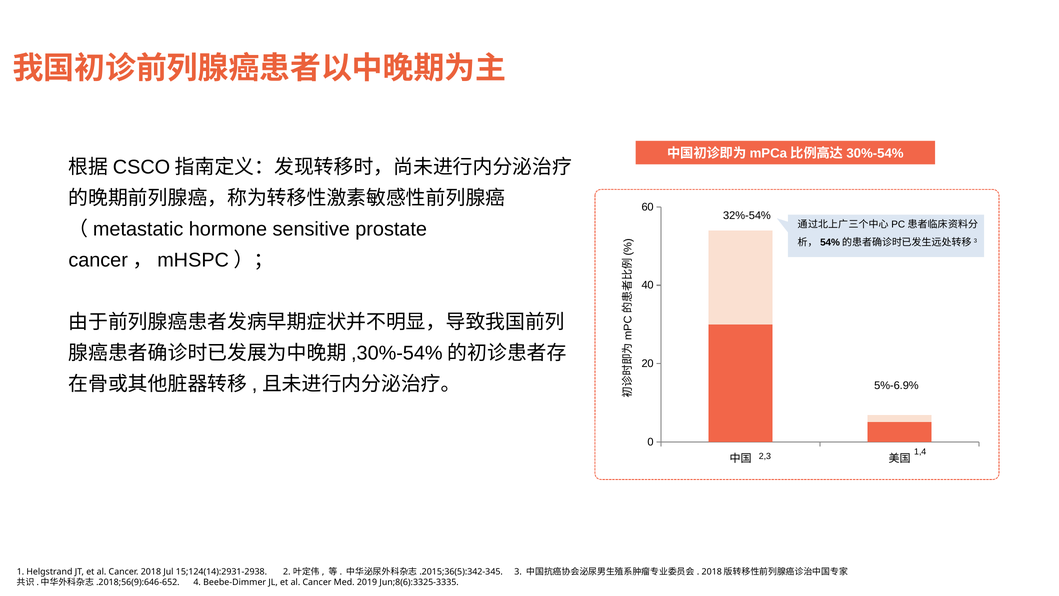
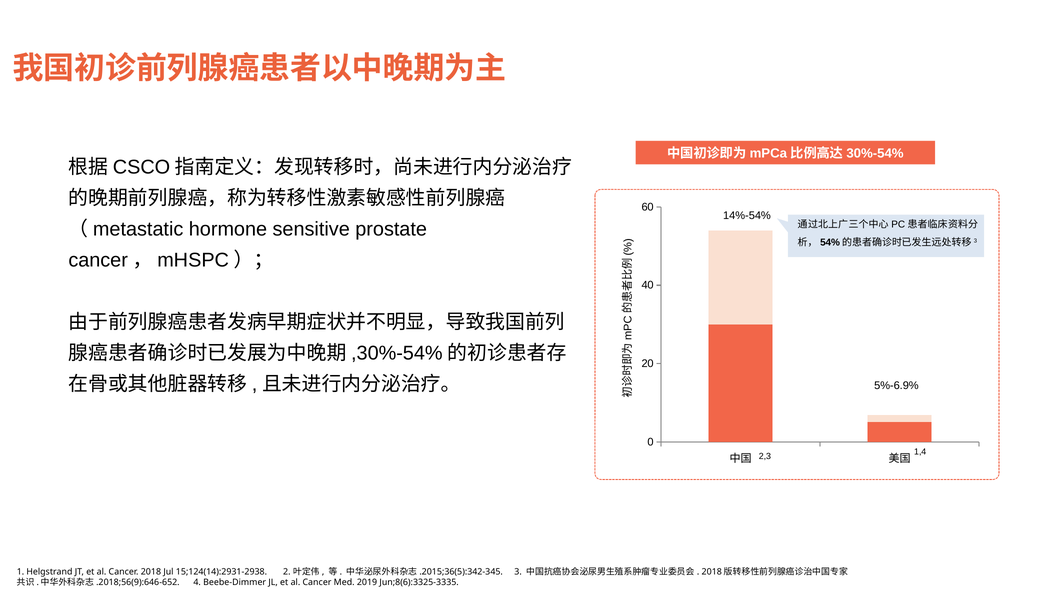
32%-54%: 32%-54% -> 14%-54% (747, 215)
